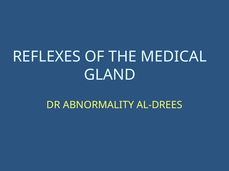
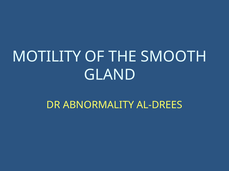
REFLEXES: REFLEXES -> MOTILITY (47, 57)
MEDICAL: MEDICAL -> SMOOTH (174, 57)
